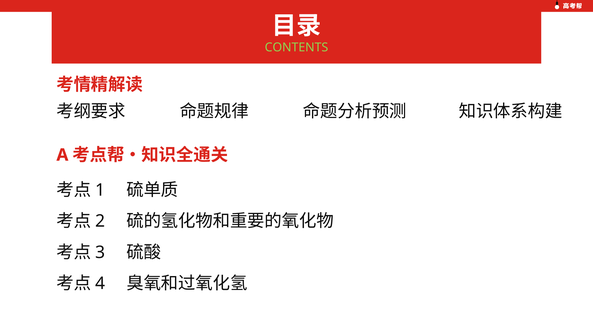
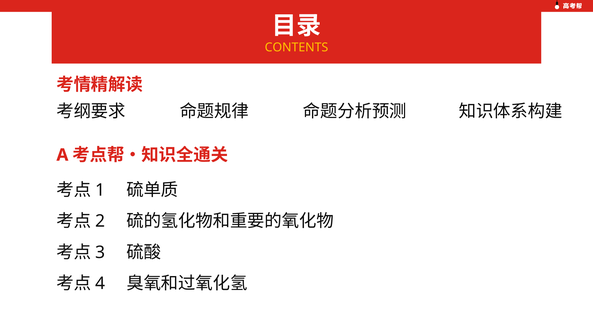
CONTENTS colour: light green -> yellow (296, 47)
